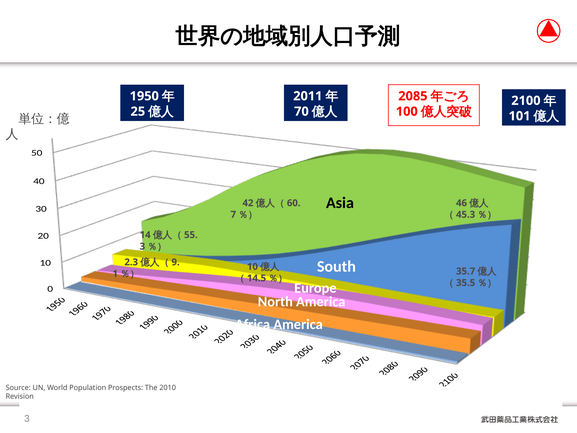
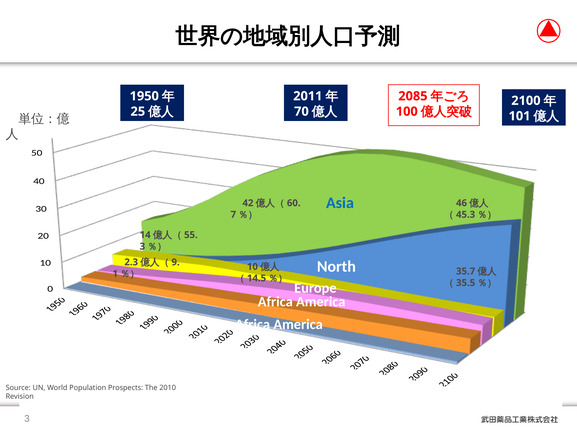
Asia colour: black -> blue (340, 203)
South: South -> North (336, 266)
North: North -> Africa (275, 302)
